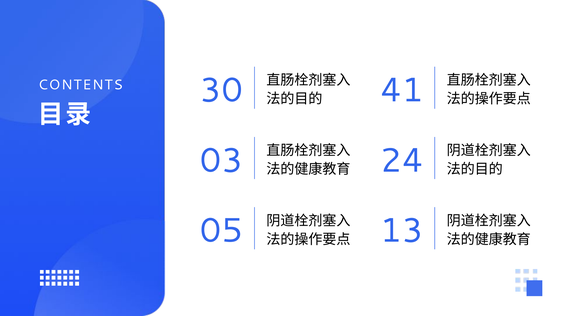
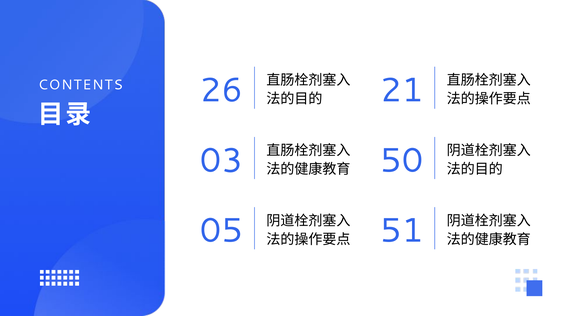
30: 30 -> 26 (221, 90)
41: 41 -> 21 (402, 90)
24: 24 -> 50 (402, 160)
13: 13 -> 51 (402, 230)
